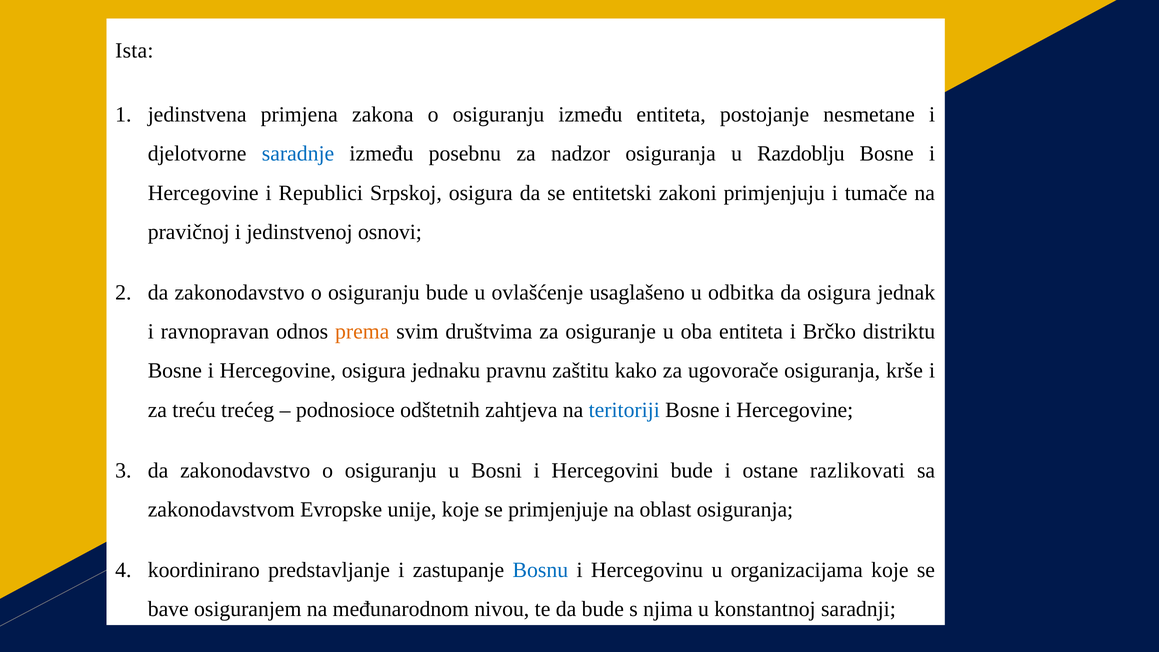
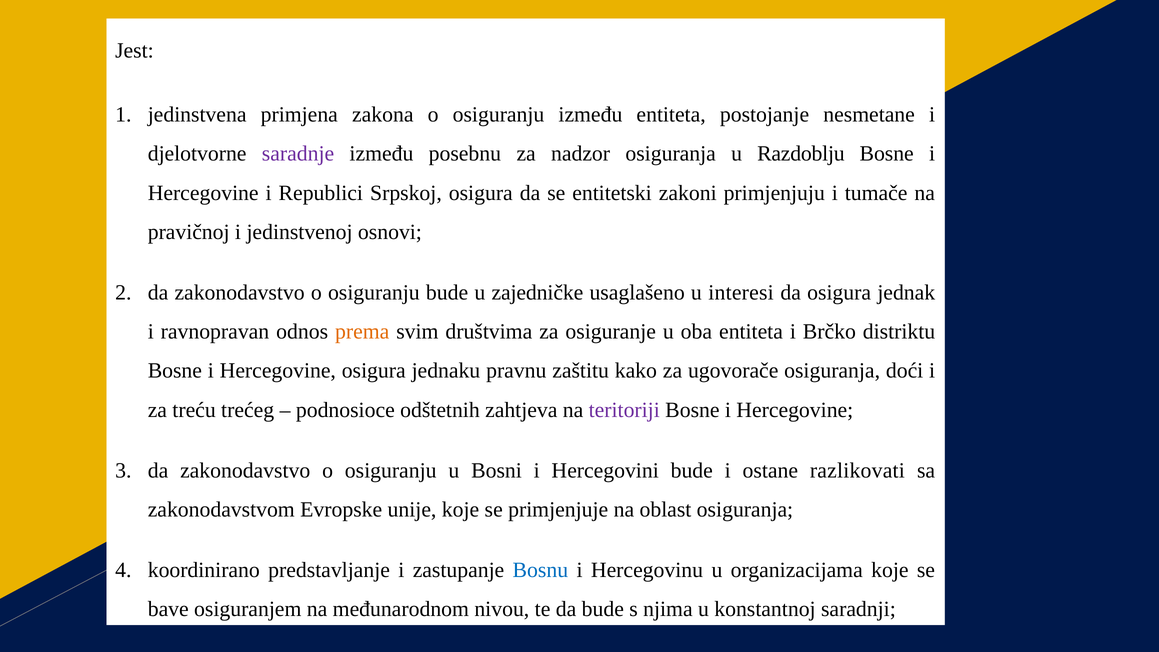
Ista: Ista -> Jest (134, 50)
saradnje colour: blue -> purple (298, 154)
ovlašćenje: ovlašćenje -> zajedničke (537, 293)
odbitka: odbitka -> interesi (741, 293)
krše: krše -> doći (905, 371)
teritoriji colour: blue -> purple (624, 410)
